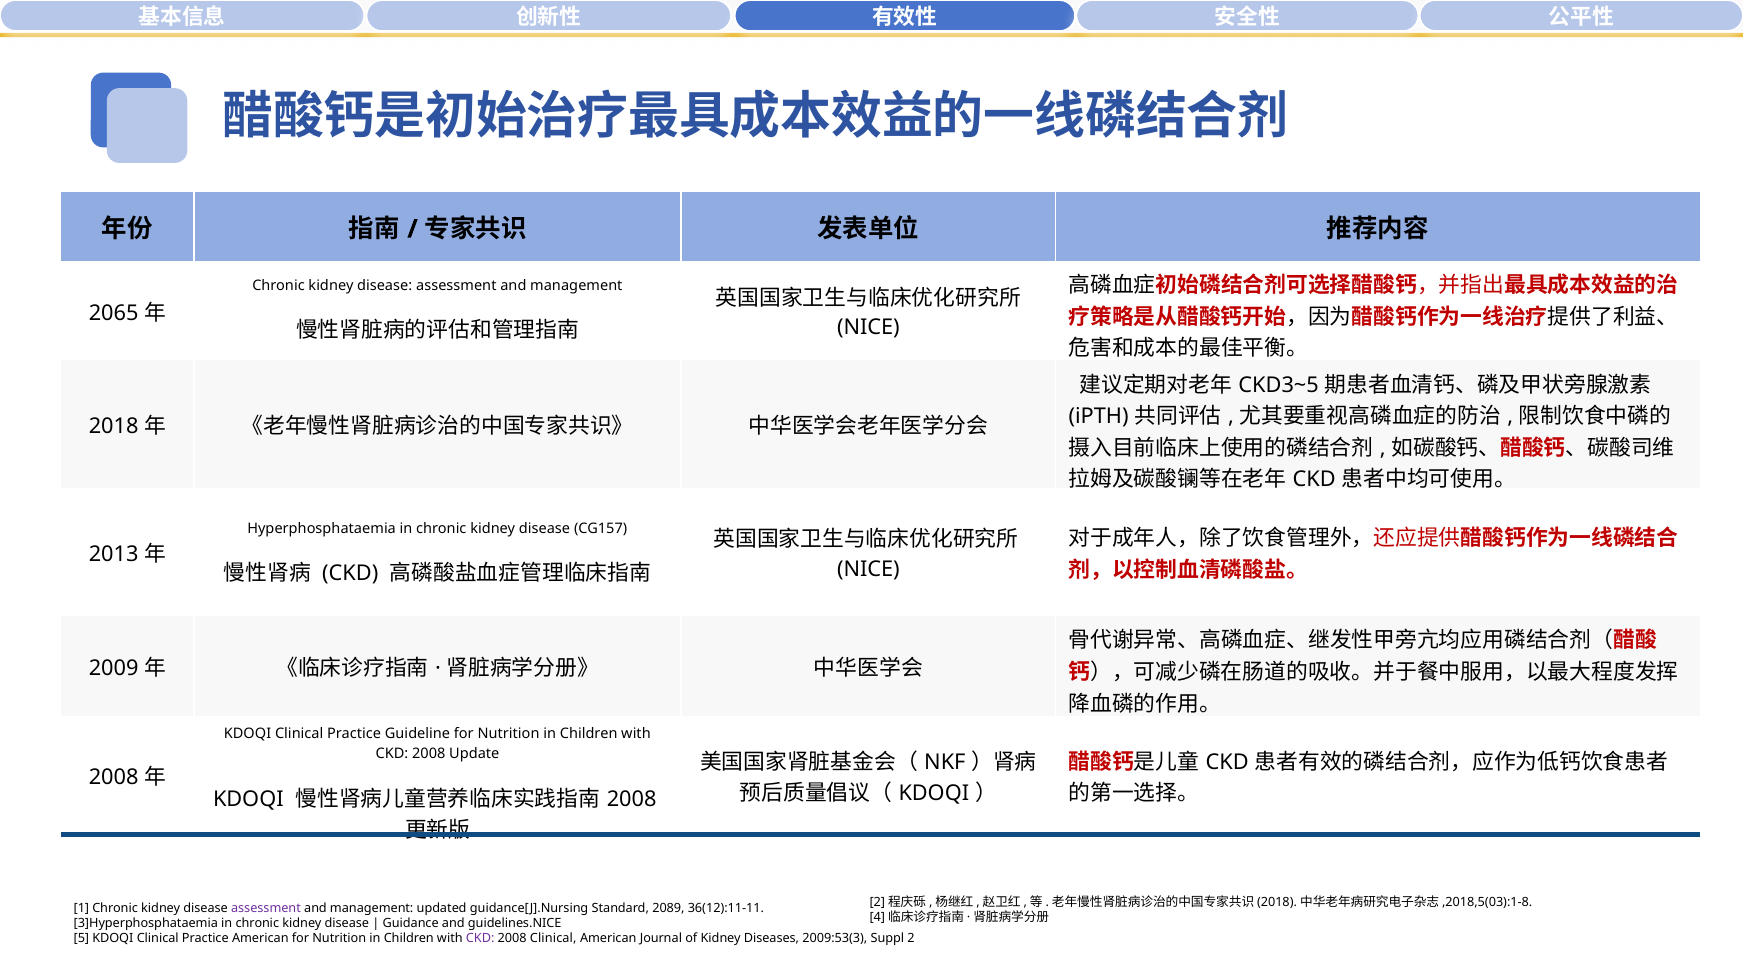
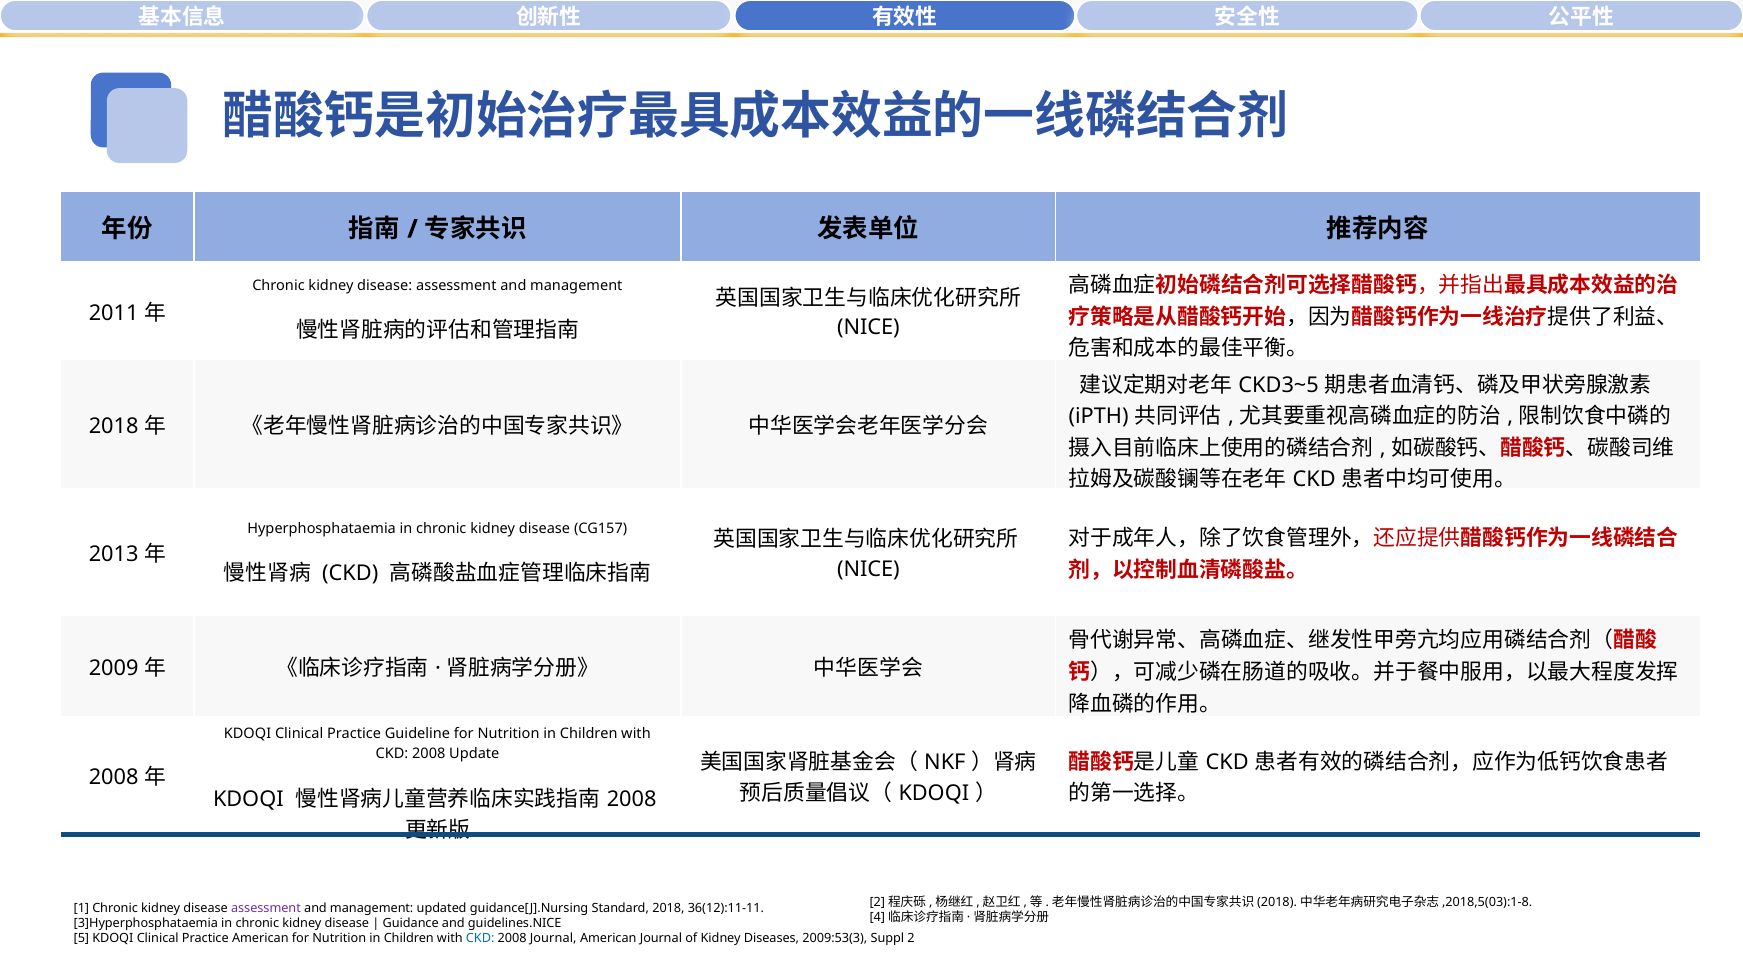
2065: 2065 -> 2011 (114, 313)
Standard 2089: 2089 -> 2018 (668, 908)
CKD colour: purple -> blue (480, 939)
2008 Clinical: Clinical -> Journal (553, 939)
